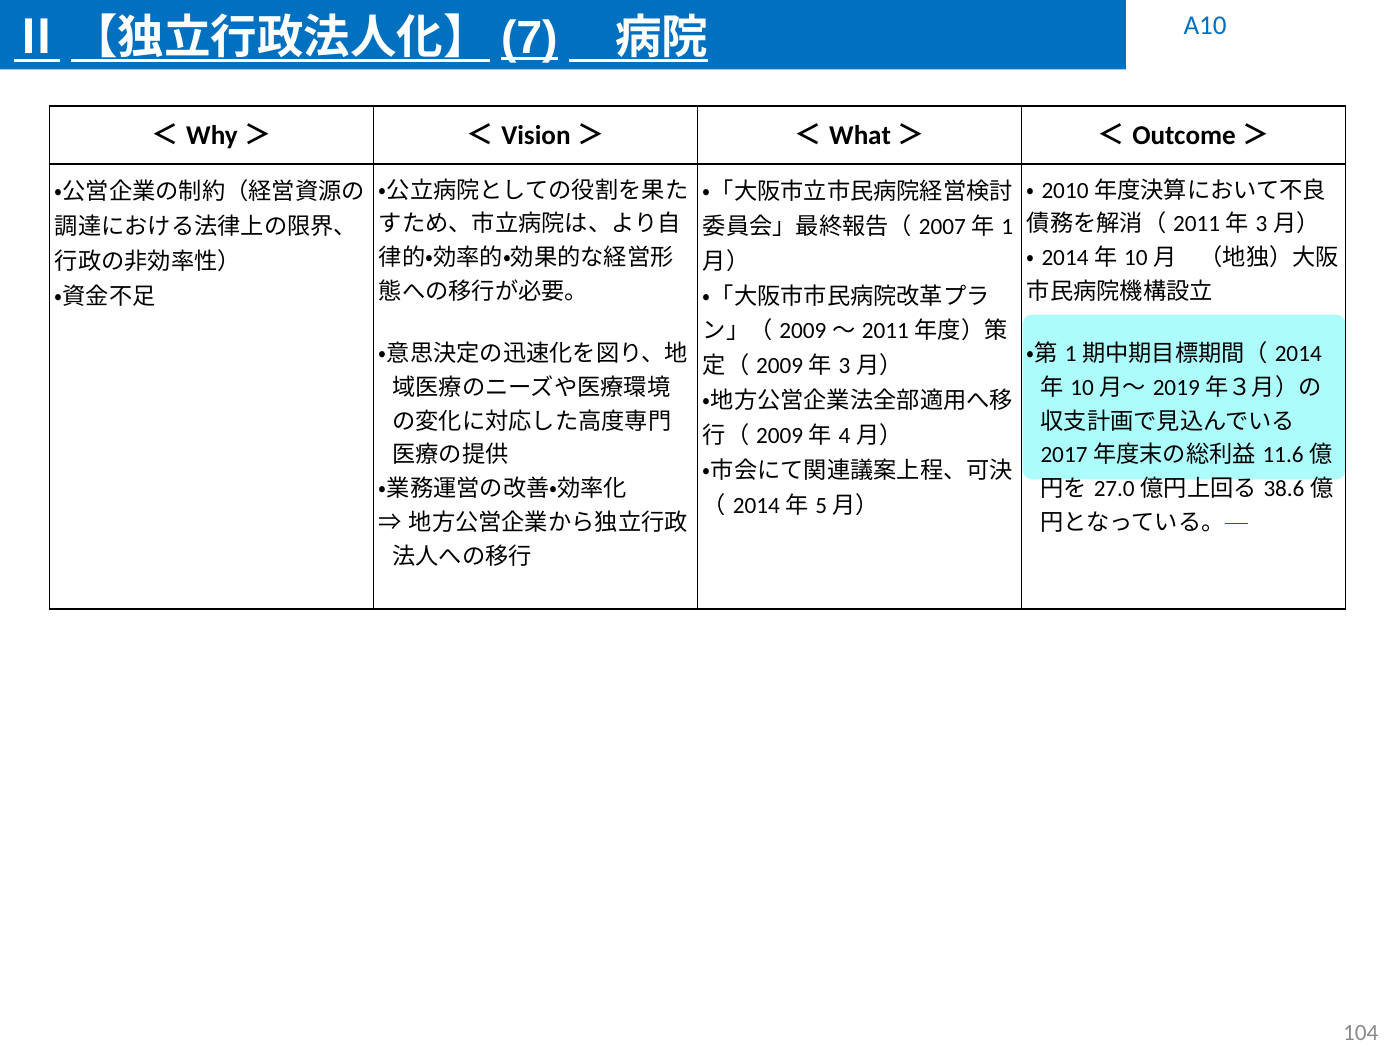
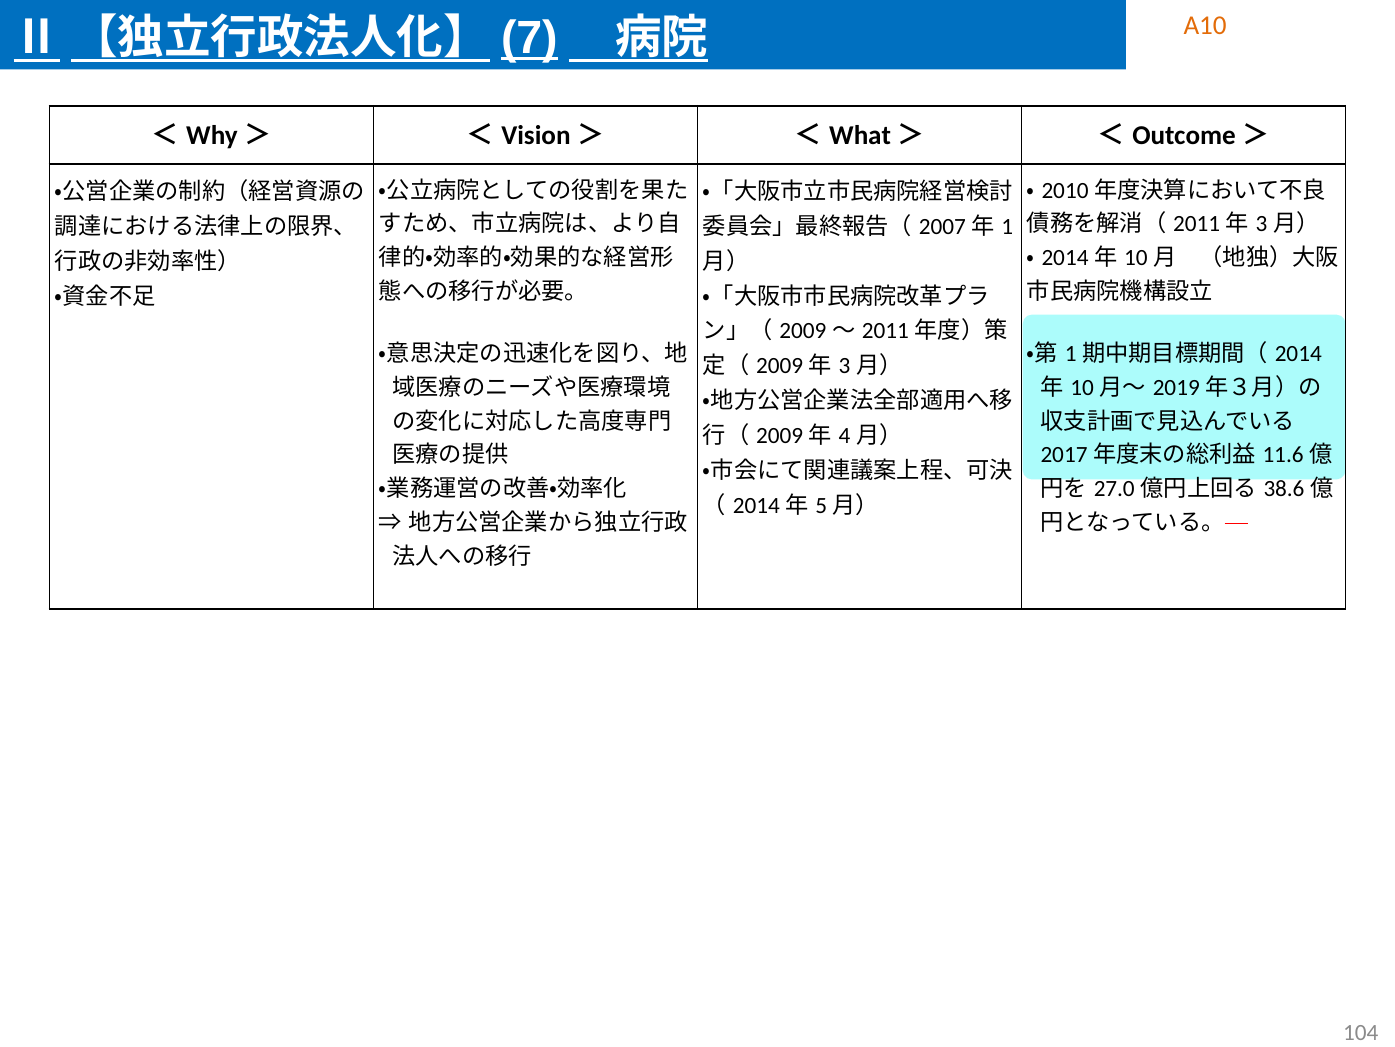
A10 colour: blue -> orange (1205, 25)
